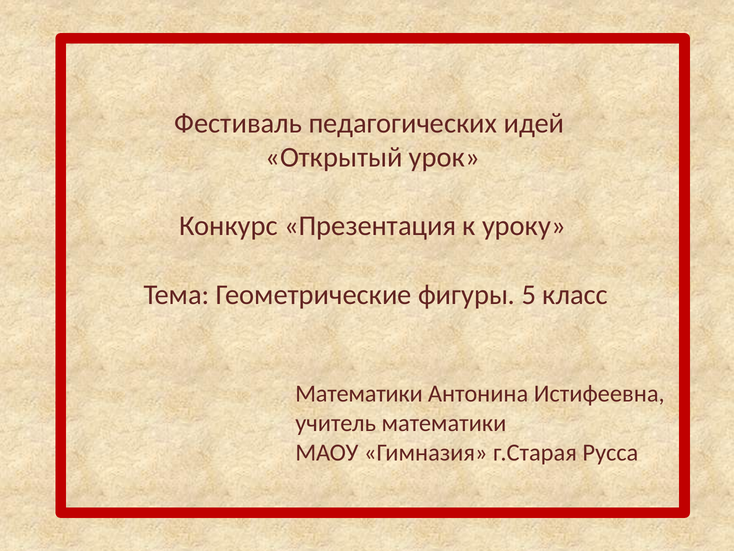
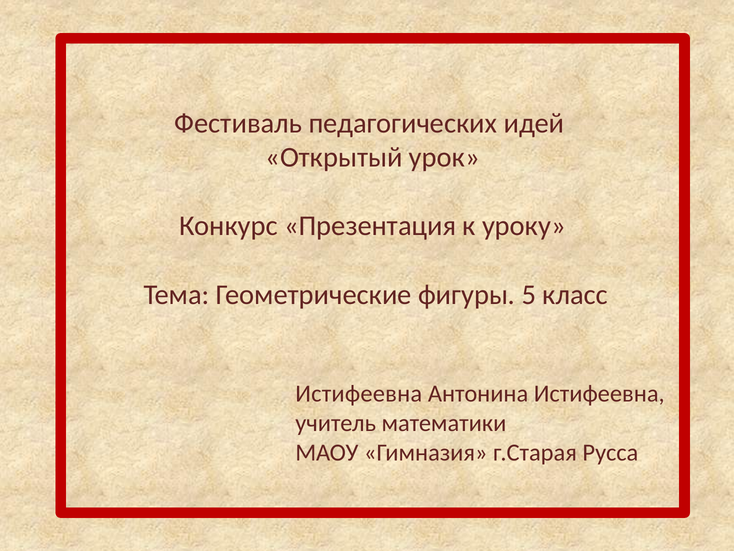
Математики: Математики -> Истифеевна (359, 393)
